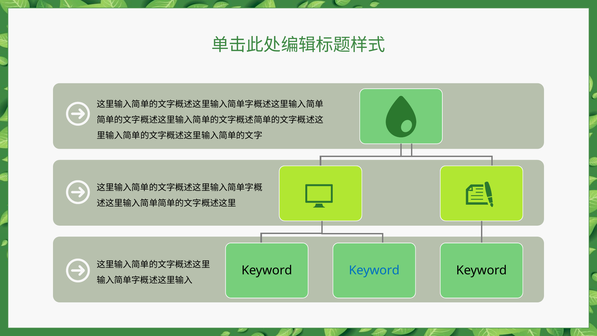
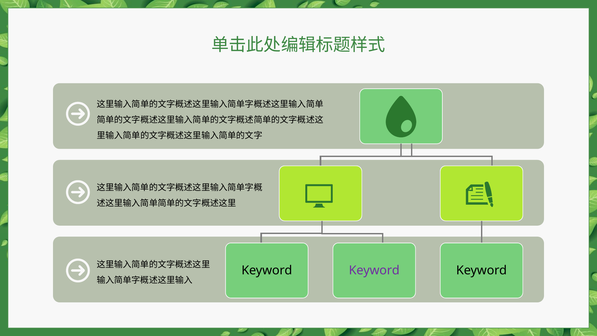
Keyword colour: blue -> purple (374, 270)
